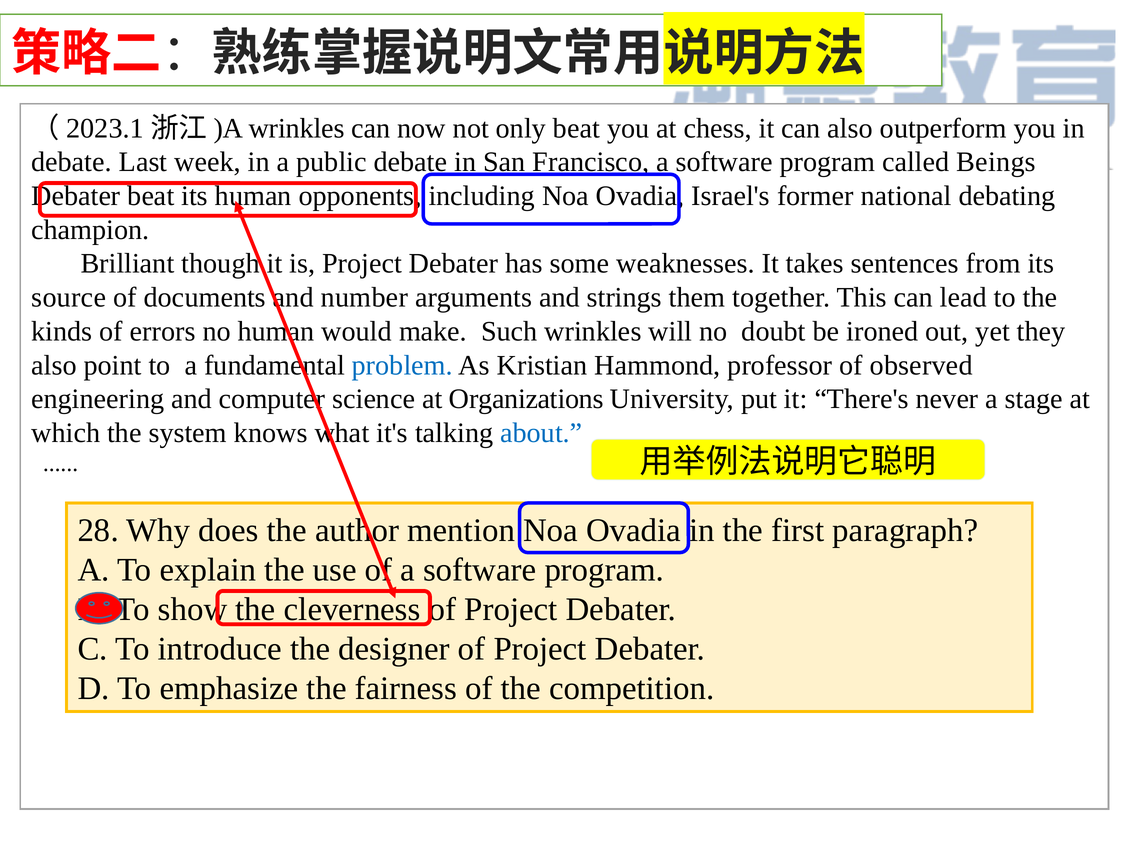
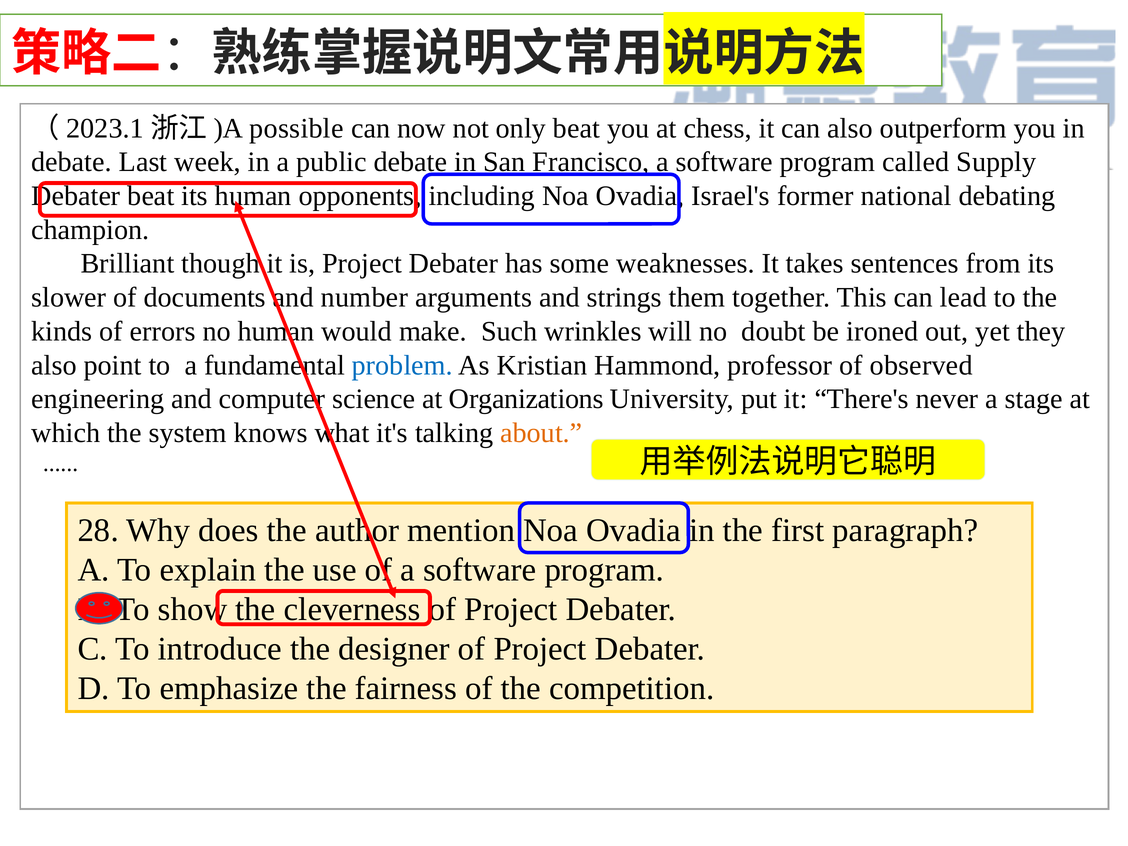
wrinkles: wrinkles -> possible (296, 128)
Beings: Beings -> Supply (996, 162)
source: source -> slower (69, 298)
about colour: blue -> orange (541, 433)
